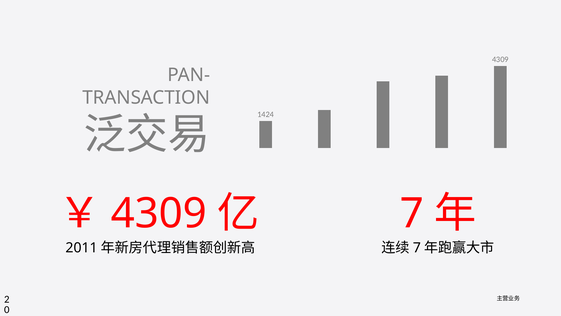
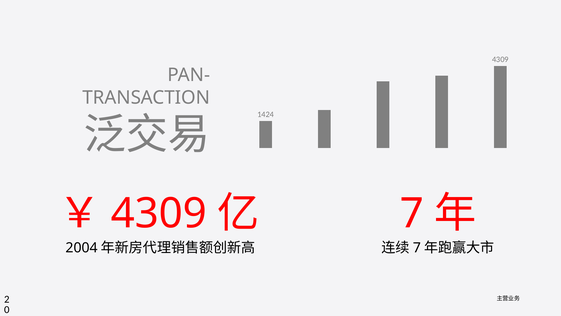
2011: 2011 -> 2004 (82, 248)
